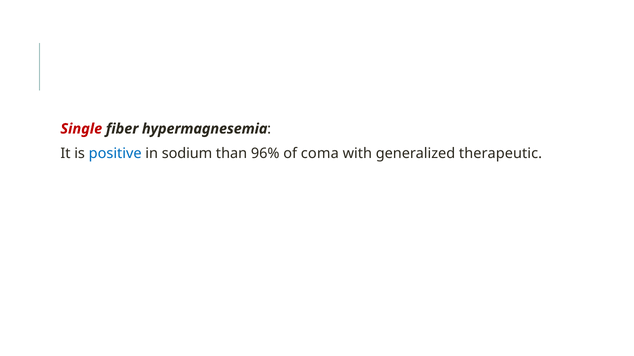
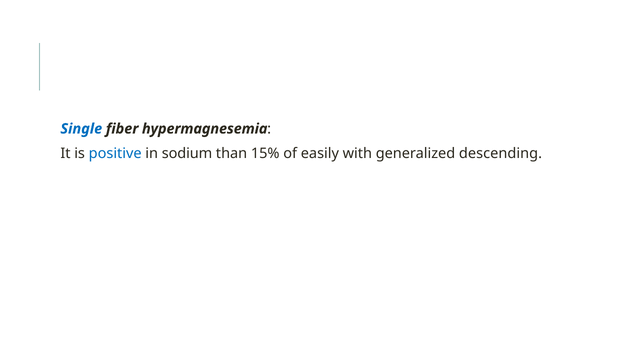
Single colour: red -> blue (81, 129)
96%: 96% -> 15% (265, 154)
coma: coma -> easily (320, 154)
therapeutic: therapeutic -> descending (501, 154)
